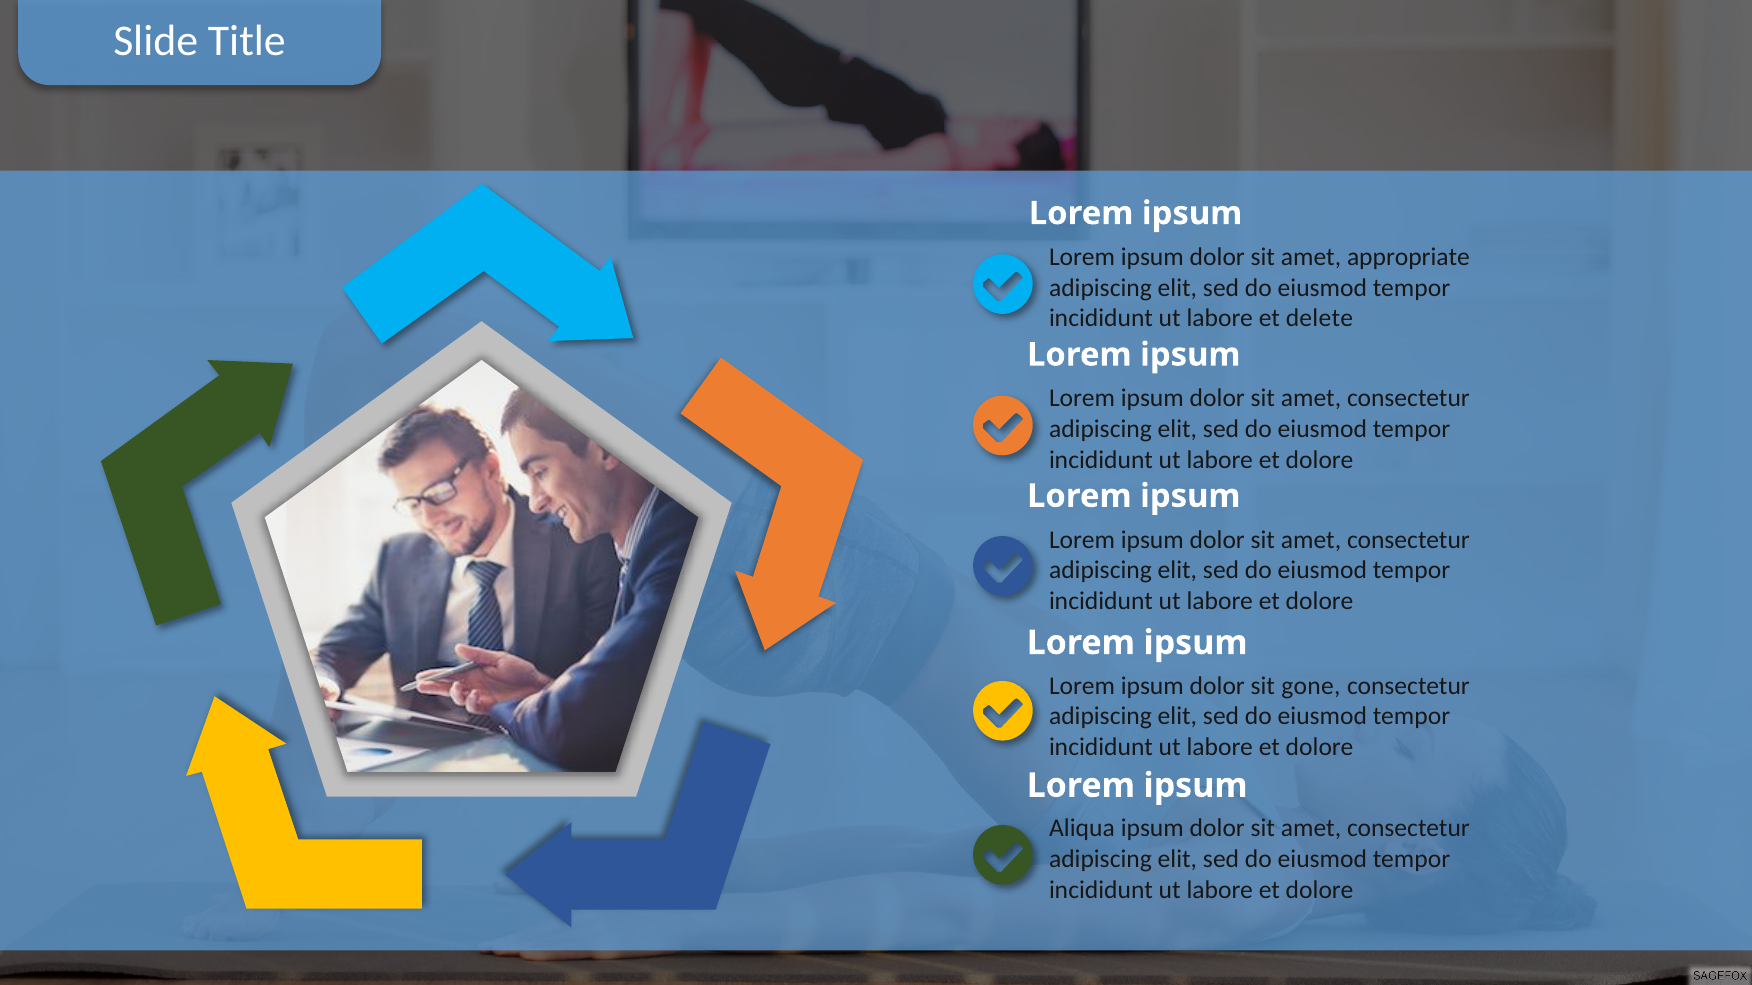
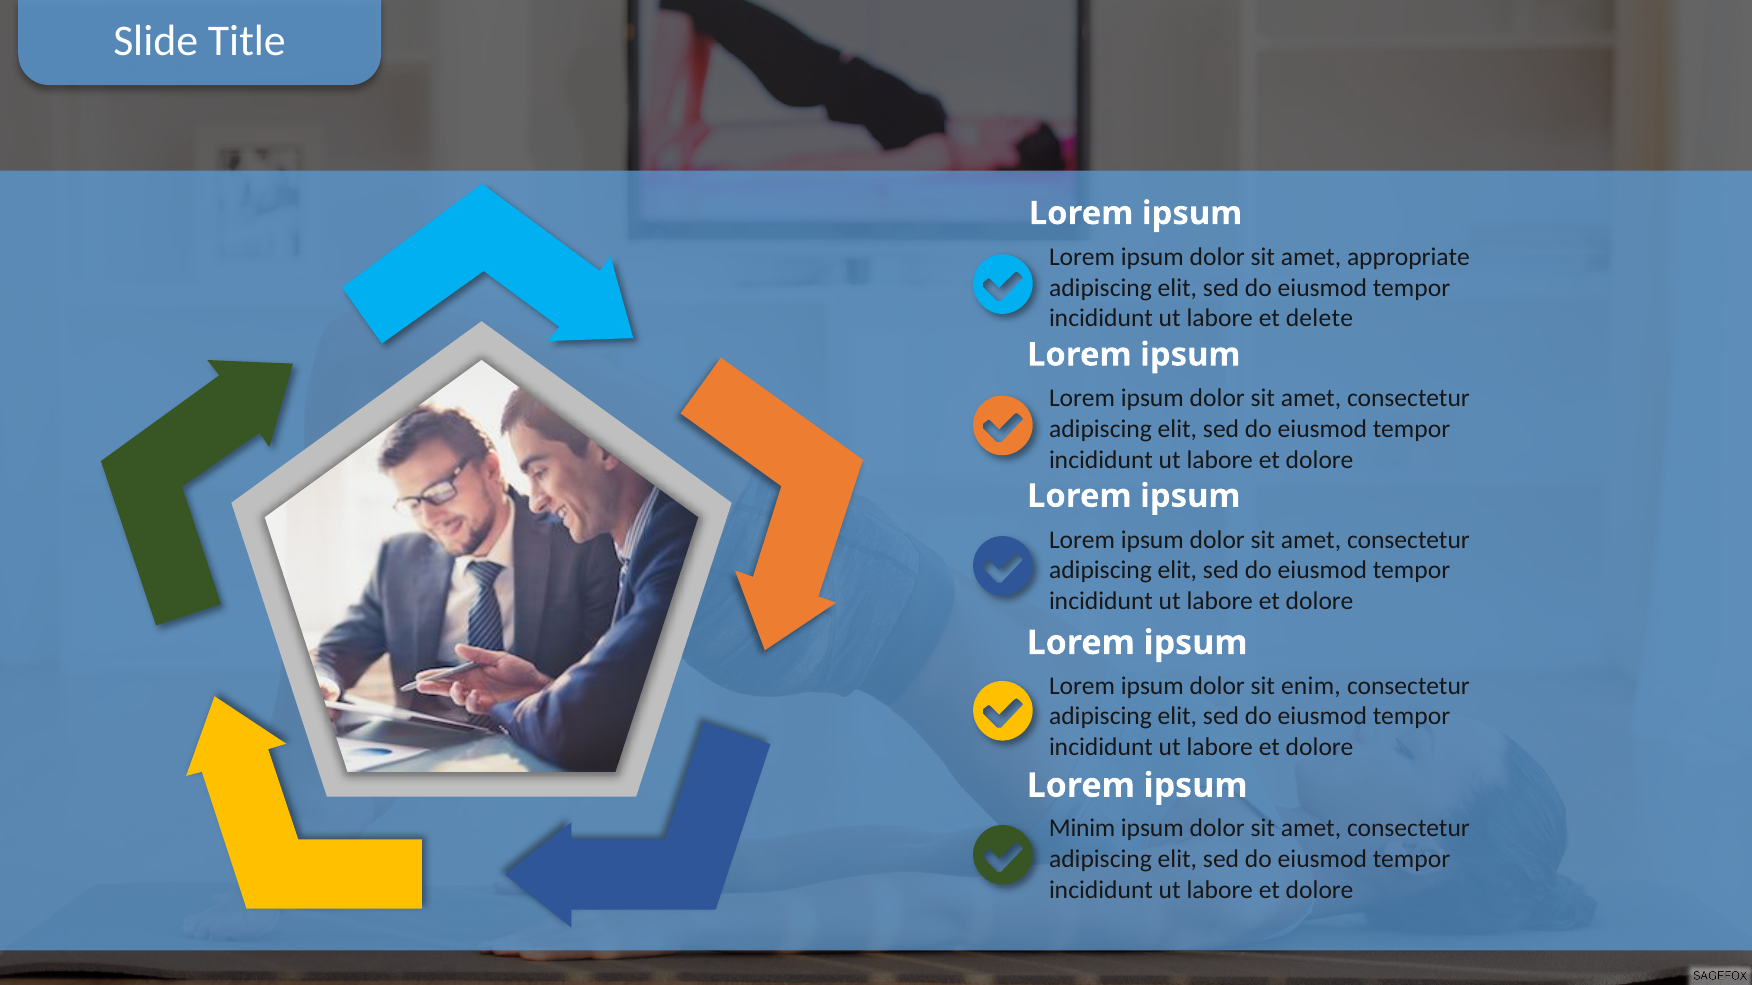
gone: gone -> enim (1311, 686)
Aliqua: Aliqua -> Minim (1082, 829)
